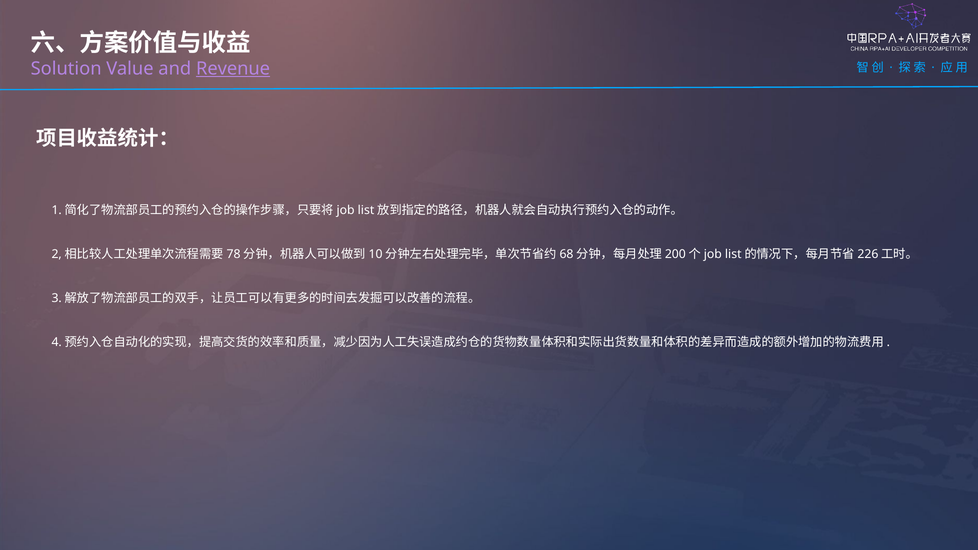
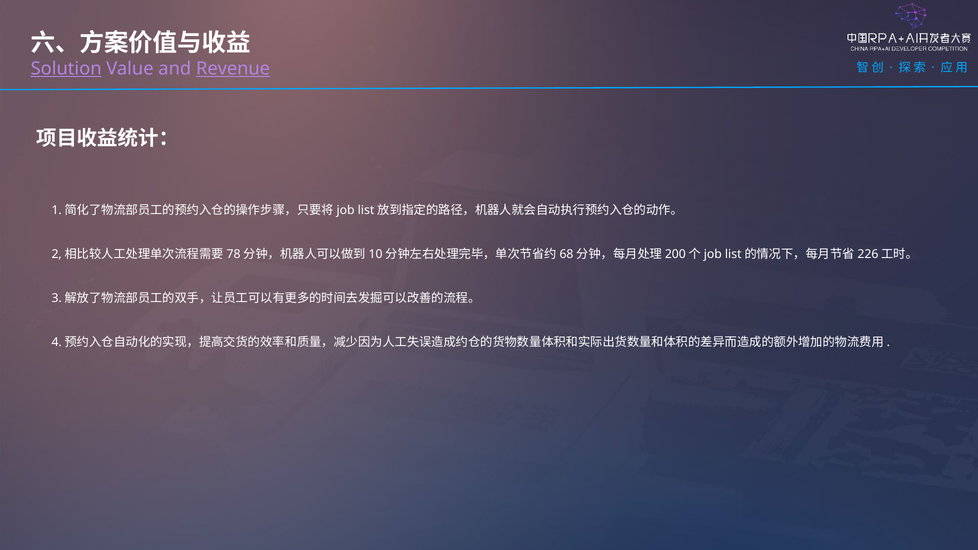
Solution underline: none -> present (66, 69)
